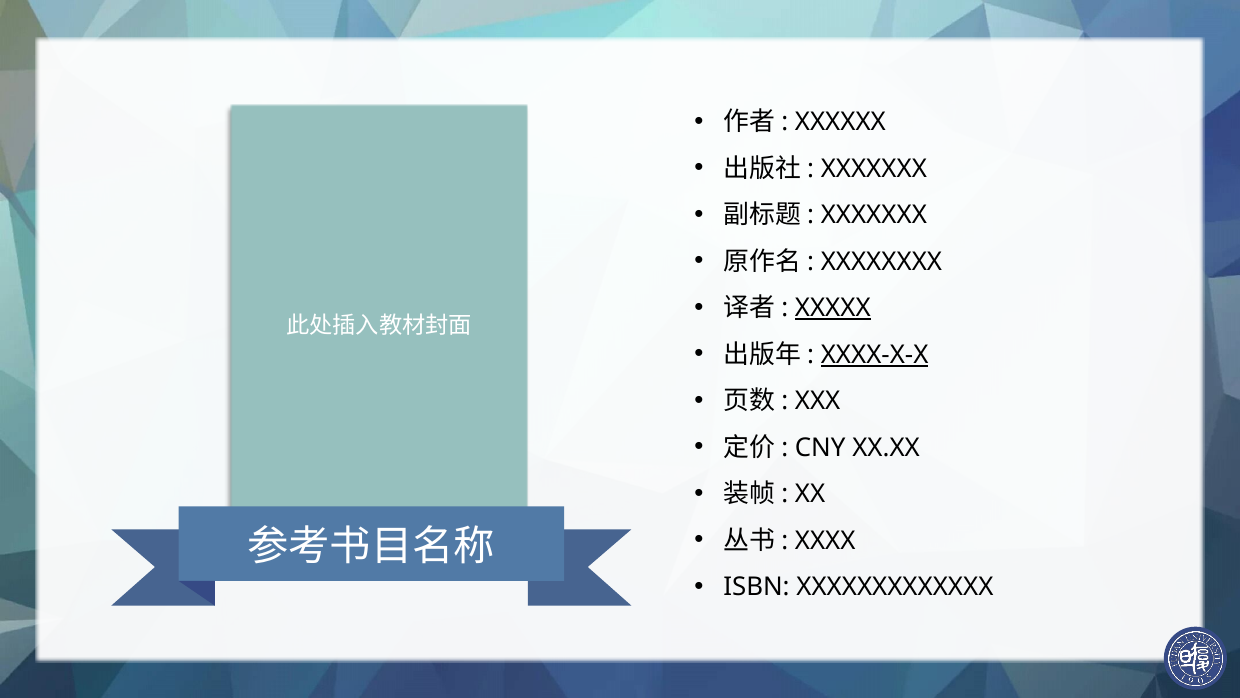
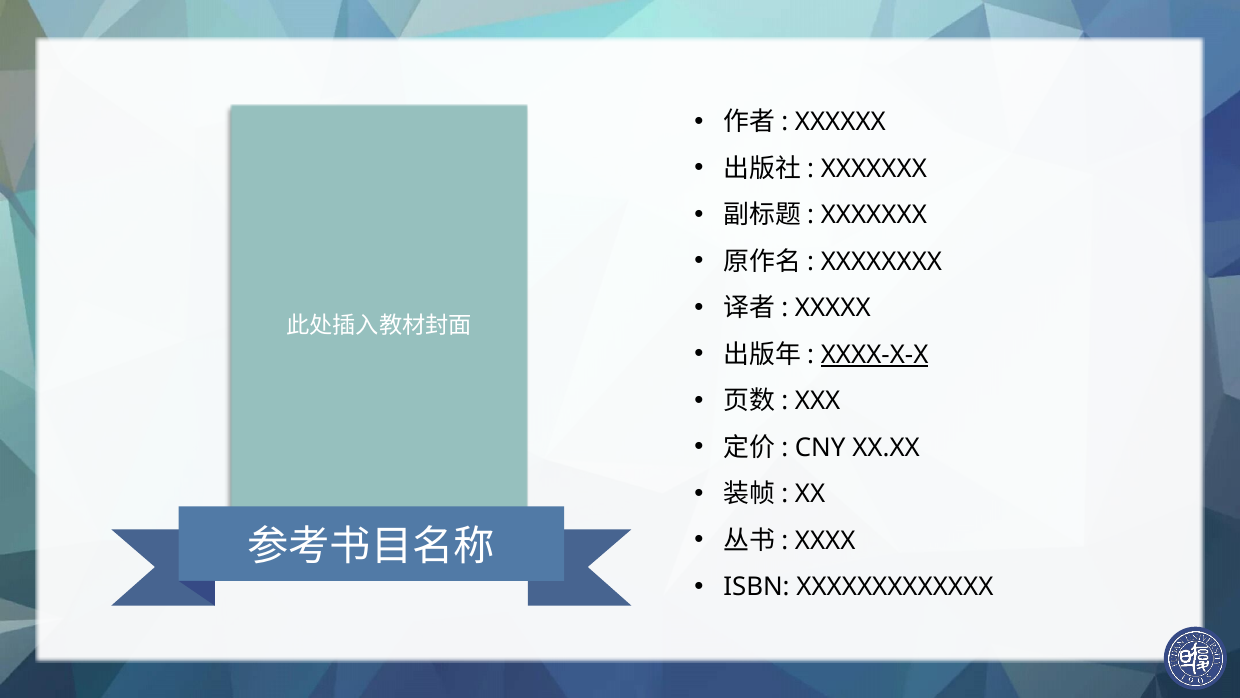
XXXXX underline: present -> none (833, 308)
